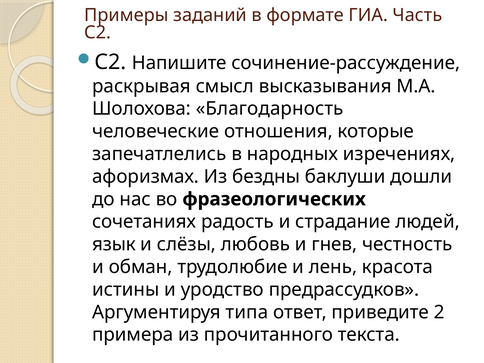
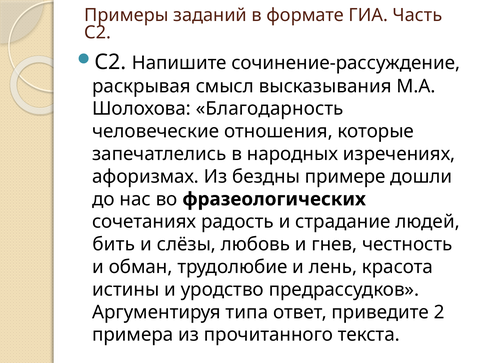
баклуши: баклуши -> примере (345, 177)
язык: язык -> бить (114, 244)
